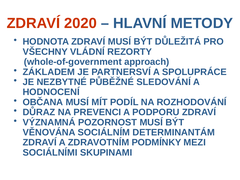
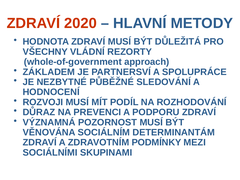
OBČANA: OBČANA -> ROZVOJI (43, 102)
